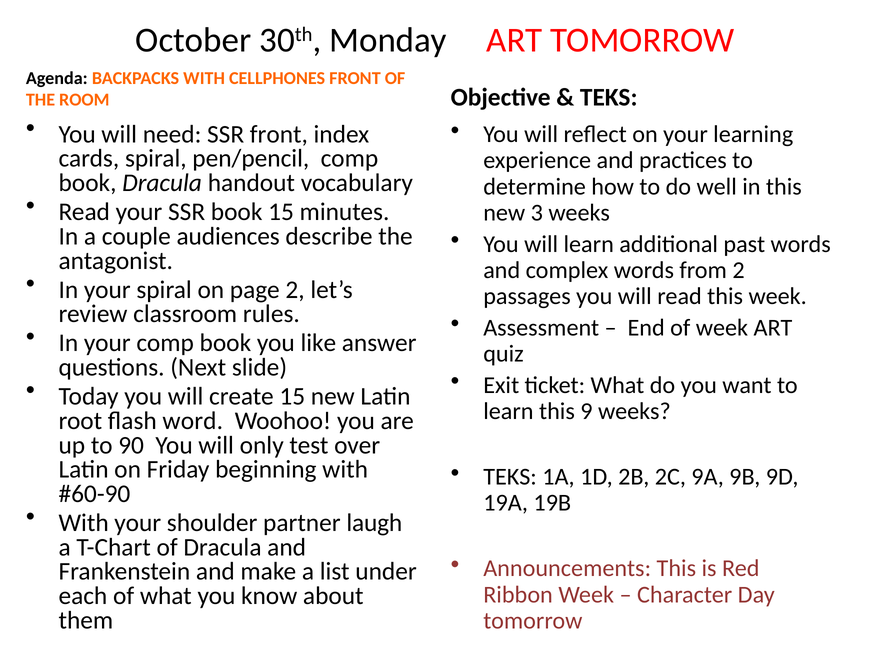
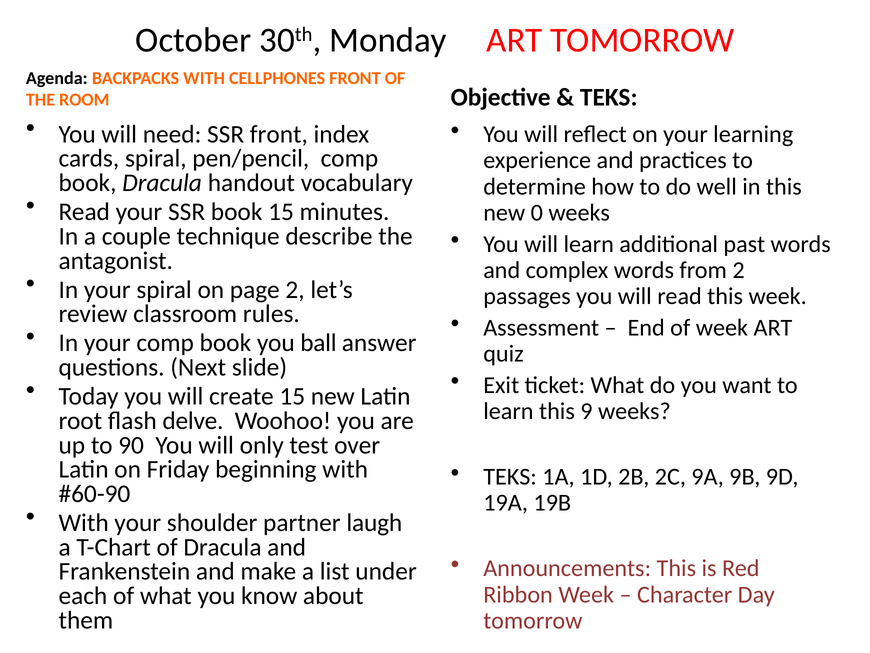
3: 3 -> 0 (537, 213)
audiences: audiences -> technique (228, 236)
like: like -> ball (318, 343)
word: word -> delve (193, 420)
